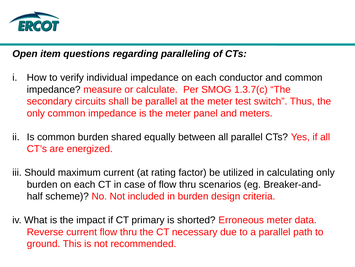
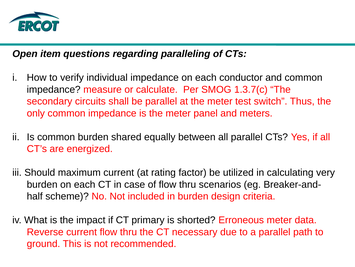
calculating only: only -> very (326, 172)
